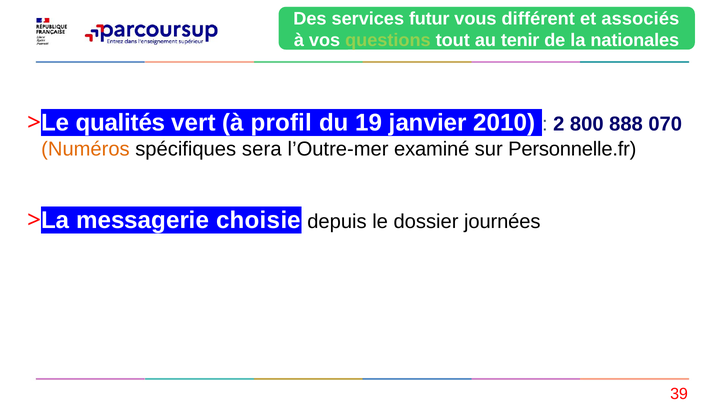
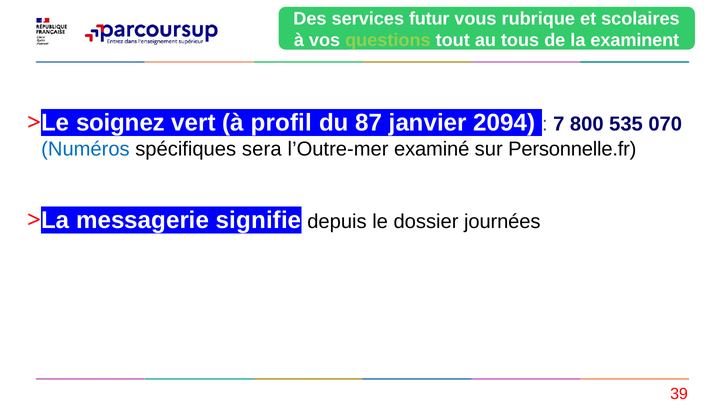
différent: différent -> rubrique (538, 19)
associés: associés -> scolaires (640, 19)
tenir: tenir -> tous (520, 40)
nationales: nationales -> examinent (635, 40)
qualités: qualités -> soignez (120, 123)
19: 19 -> 87 (369, 123)
2010: 2010 -> 2094 (504, 123)
2: 2 -> 7 (559, 124)
888: 888 -> 535 (626, 124)
Numéros colour: orange -> blue (85, 149)
choisie: choisie -> signifie (259, 220)
